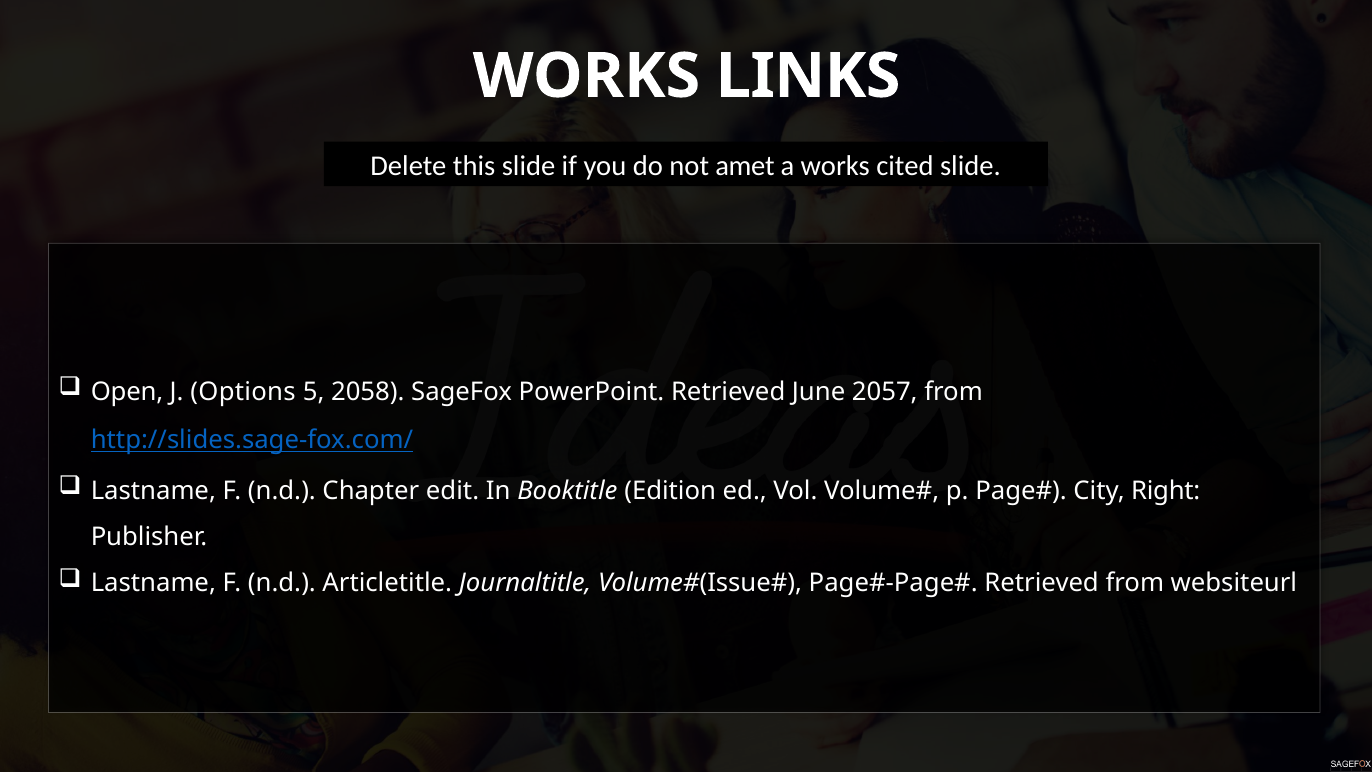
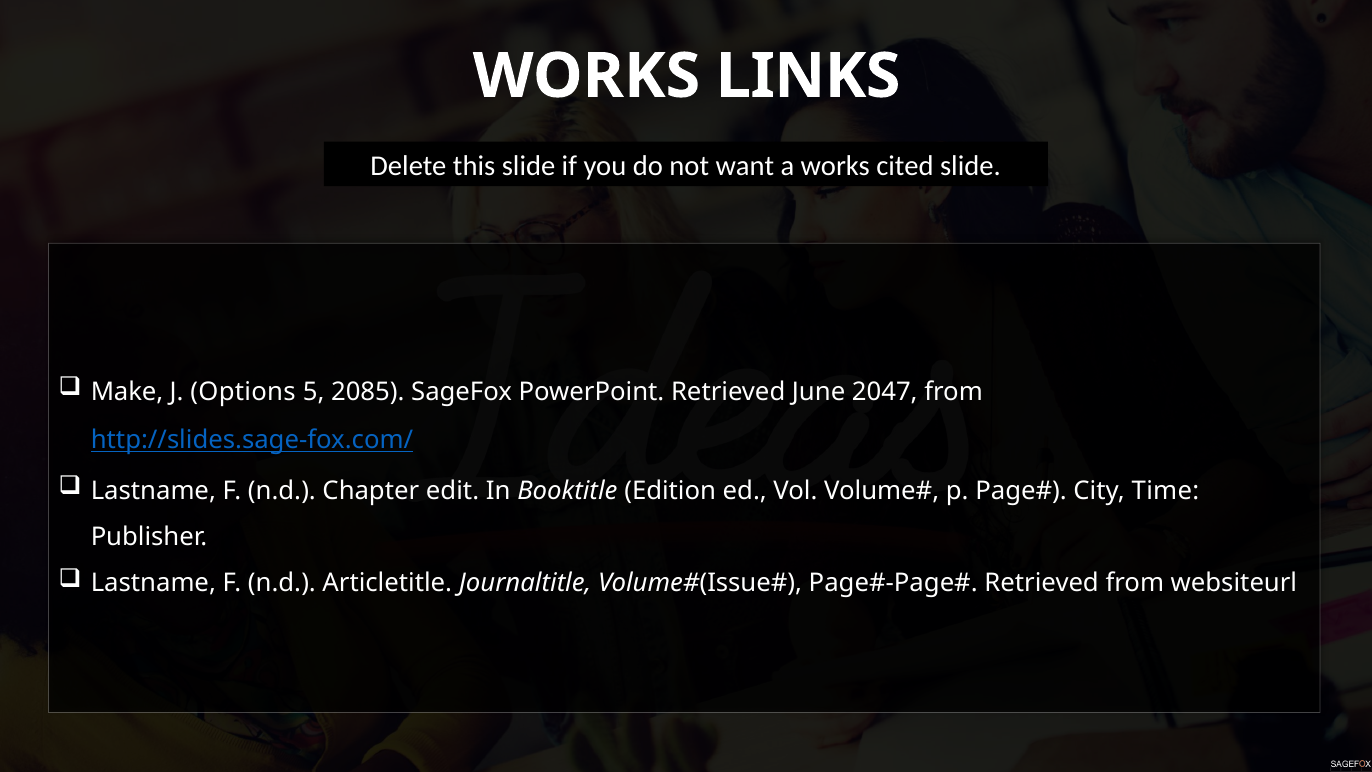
amet: amet -> want (745, 166)
Open: Open -> Make (127, 392)
2058: 2058 -> 2085 (368, 392)
2057: 2057 -> 2047 (885, 392)
Right: Right -> Time (1165, 490)
